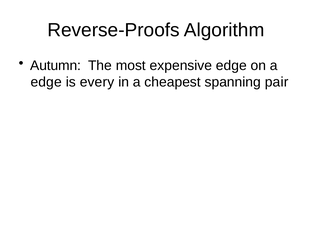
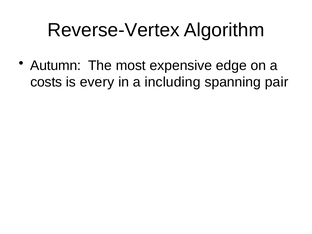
Reverse-Proofs: Reverse-Proofs -> Reverse-Vertex (113, 30)
edge: edge -> costs (46, 82)
cheapest: cheapest -> including (173, 82)
